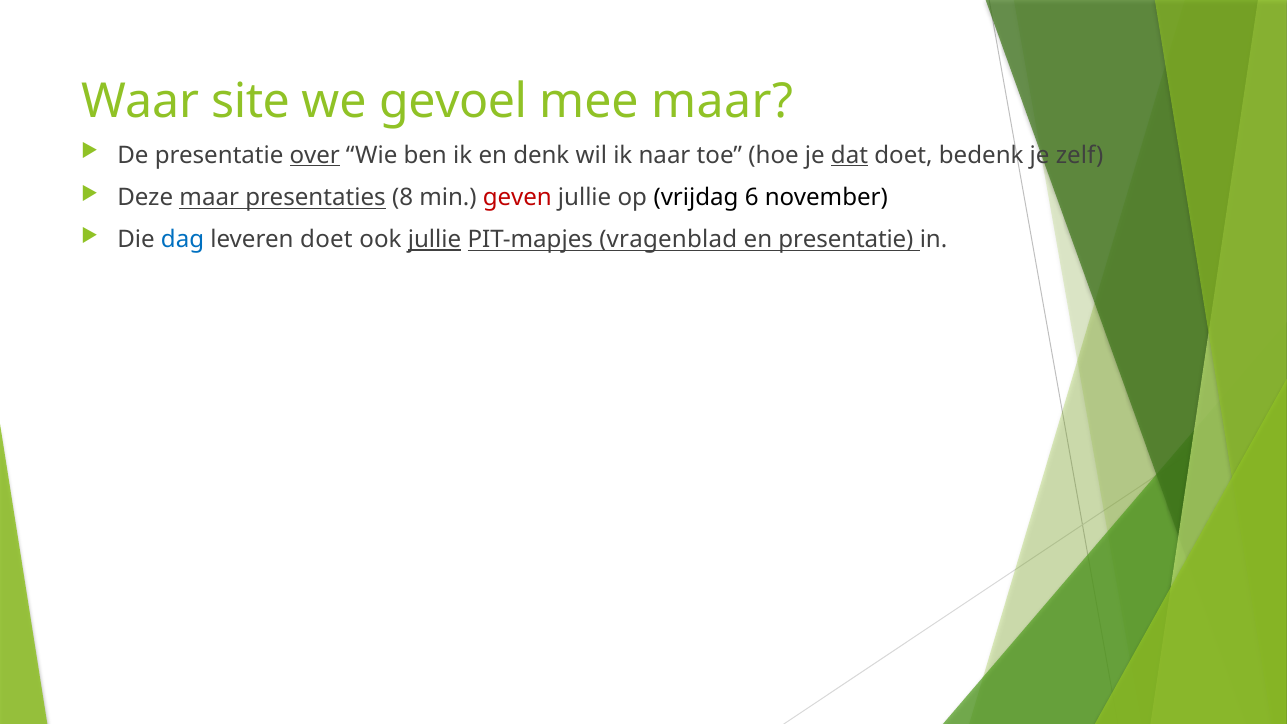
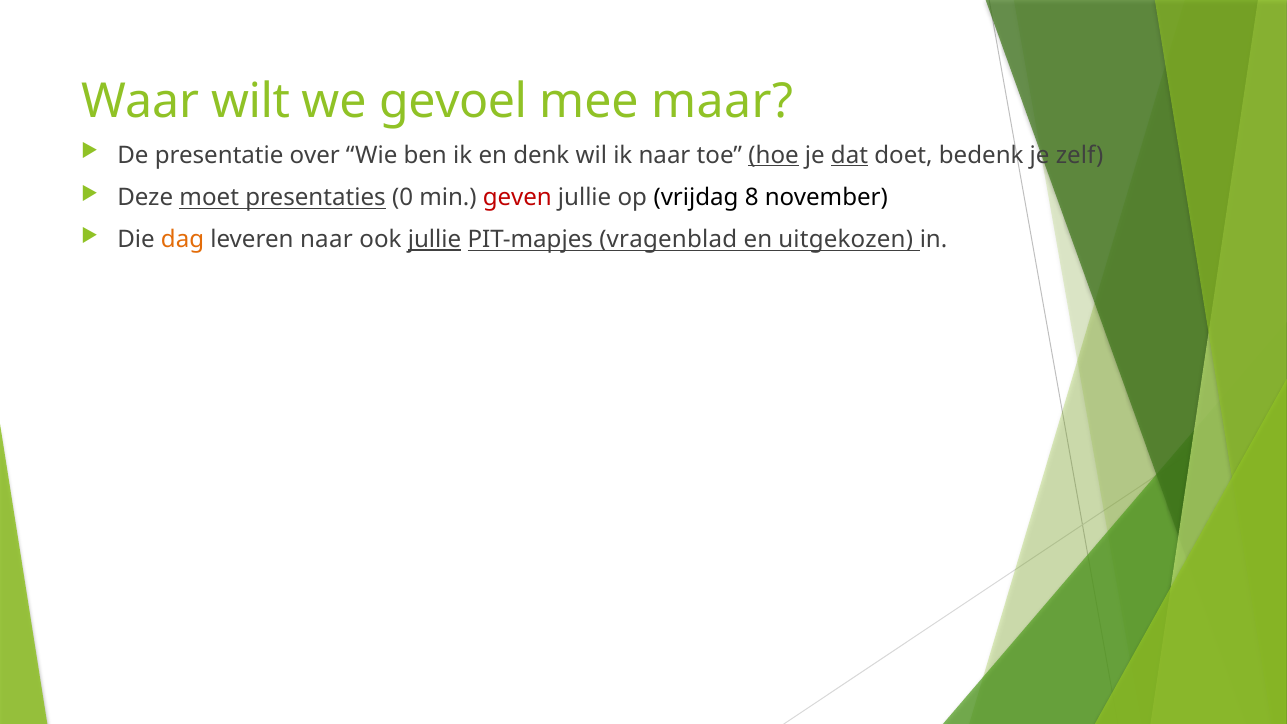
site: site -> wilt (251, 101)
over underline: present -> none (315, 155)
hoe underline: none -> present (774, 155)
Deze maar: maar -> moet (209, 197)
8: 8 -> 0 (403, 197)
6: 6 -> 8 (752, 197)
dag colour: blue -> orange (183, 240)
leveren doet: doet -> naar (326, 240)
en presentatie: presentatie -> uitgekozen (846, 240)
